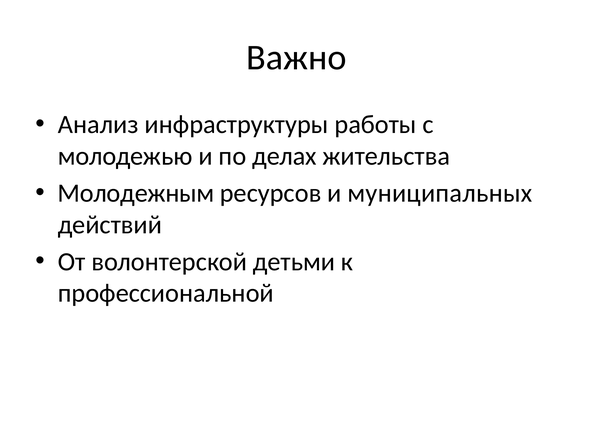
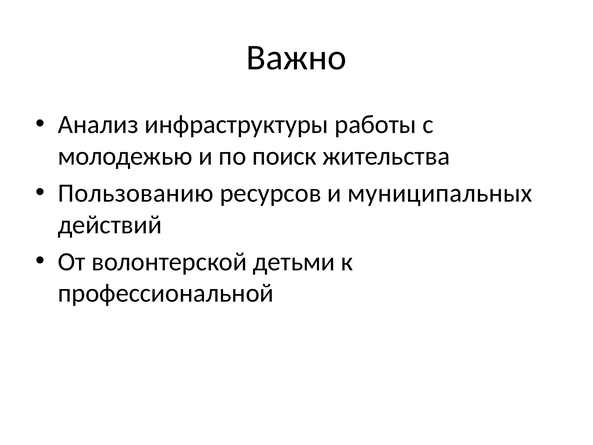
делах: делах -> поиск (284, 156)
Молодежным: Молодежным -> Пользованию (136, 193)
